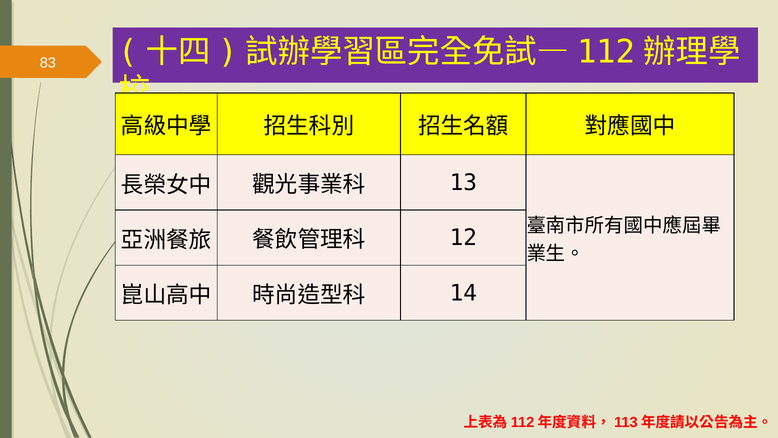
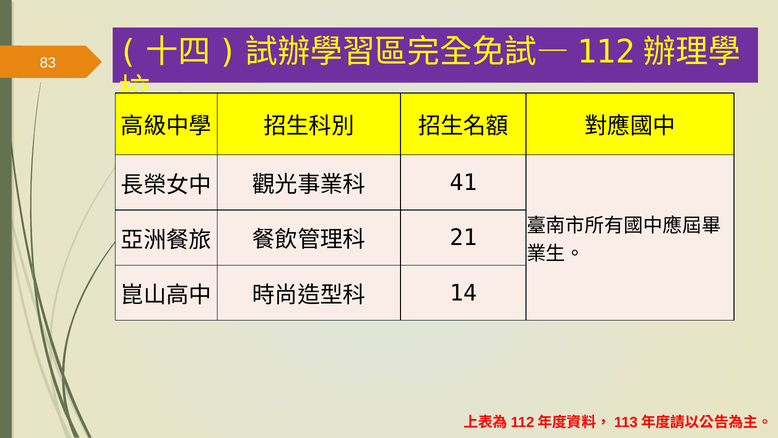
13: 13 -> 41 (463, 183)
12: 12 -> 21 (463, 238)
